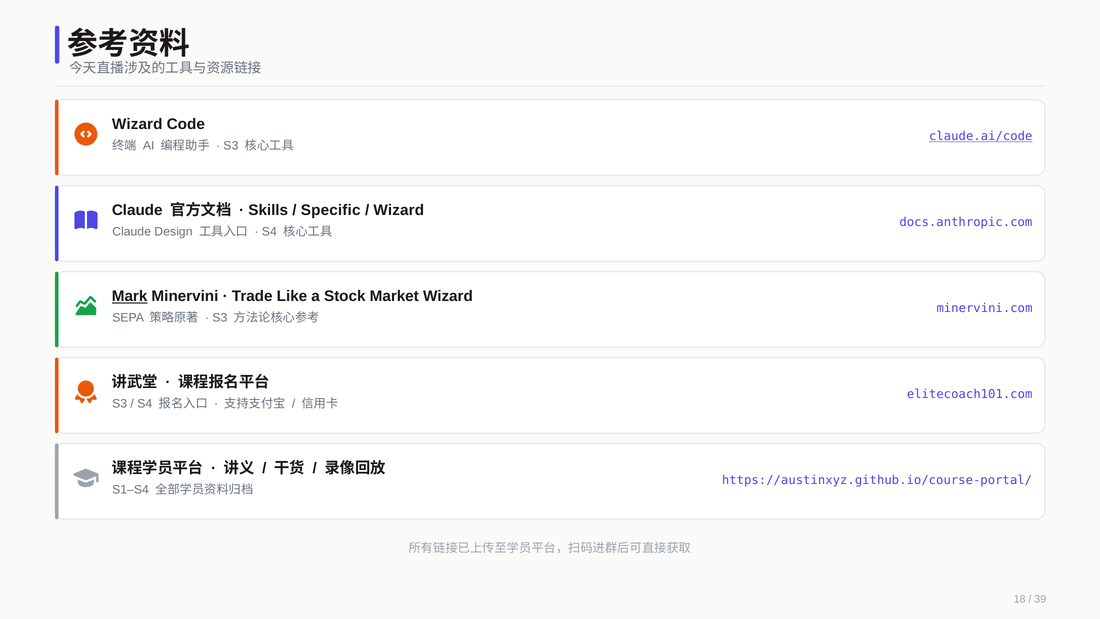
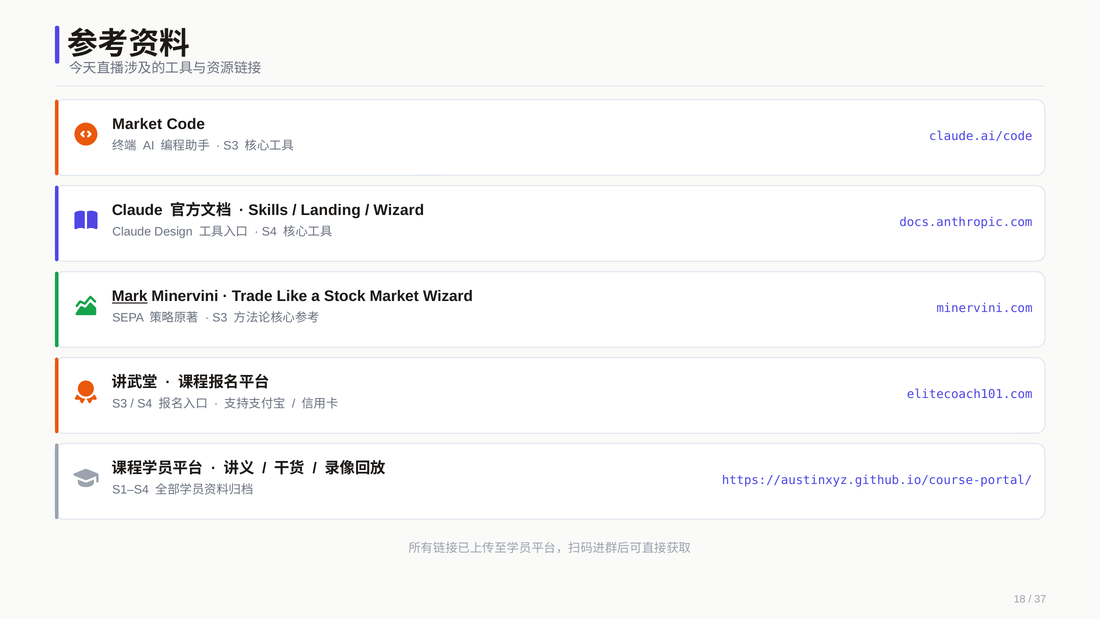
Wizard: Wizard -> Market (137, 124)
claude.ai/code underline: present -> none (981, 136)
Specific: Specific -> Landing (331, 210)
39: 39 -> 37 (1040, 599)
